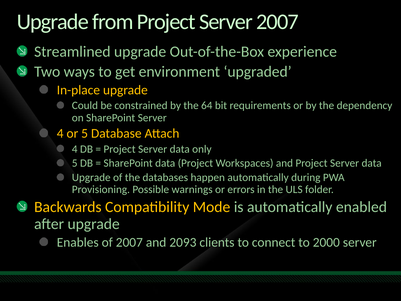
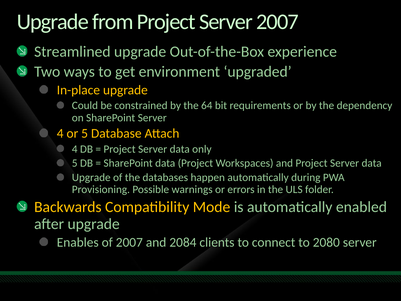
2093: 2093 -> 2084 (183, 242)
2000: 2000 -> 2080 (326, 242)
